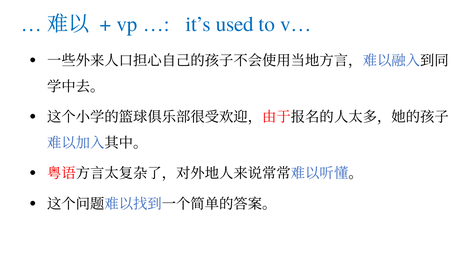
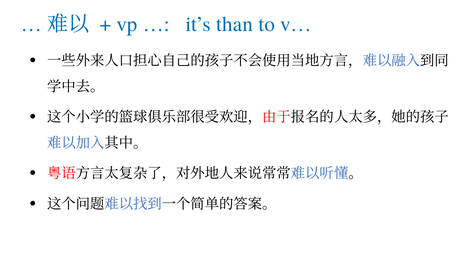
used: used -> than (235, 24)
